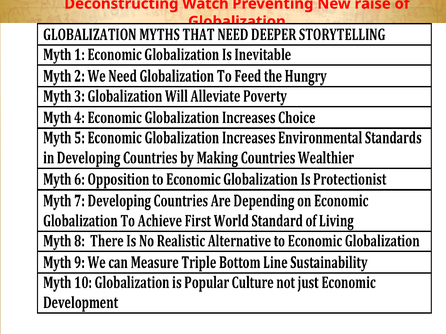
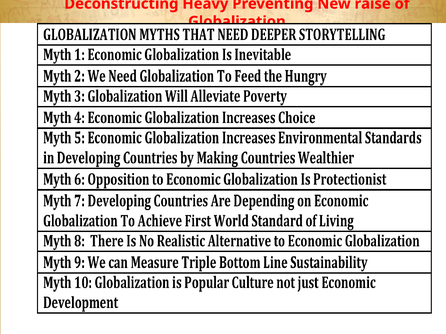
Watch: Watch -> Heavy (205, 4)
